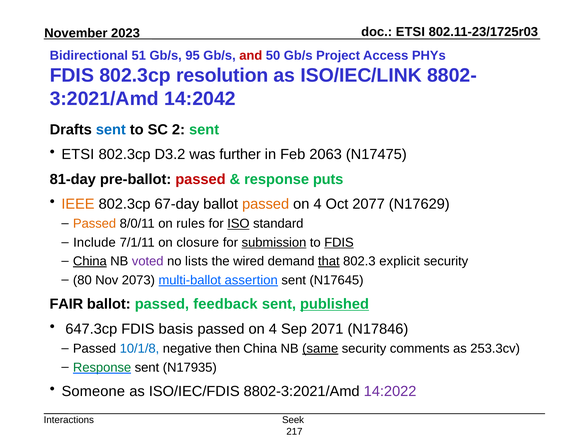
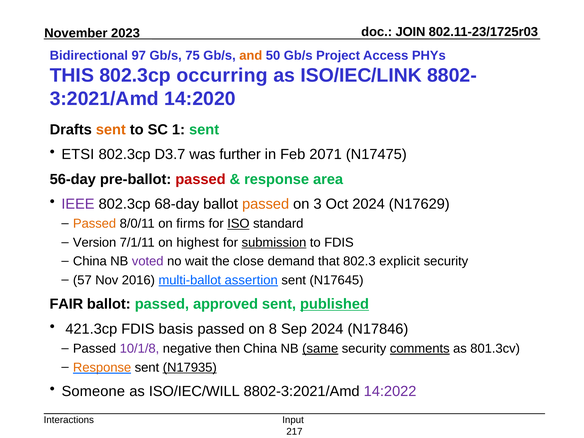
ETSI: ETSI -> JOIN (410, 32)
51: 51 -> 97 (139, 55)
95: 95 -> 75 (193, 55)
and colour: red -> orange (251, 55)
FDIS: FDIS -> THIS (72, 75)
resolution: resolution -> occurring (222, 75)
14:2042: 14:2042 -> 14:2020 (200, 99)
sent colour: blue -> orange (111, 130)
2: 2 -> 1 (178, 130)
D3.2: D3.2 -> D3.7 (170, 154)
2063: 2063 -> 2071 (326, 154)
81-day: 81-day -> 56-day (73, 179)
puts: puts -> area (328, 179)
IEEE colour: orange -> purple (78, 204)
67-day: 67-day -> 68-day (177, 204)
4: 4 -> 3 (318, 204)
Oct 2077: 2077 -> 2024 (369, 204)
rules: rules -> firms (191, 224)
Include: Include -> Version (95, 242)
closure: closure -> highest (198, 242)
FDIS underline: present -> none (339, 242)
China underline: present -> none (90, 261)
lists: lists -> wait (197, 261)
wired: wired -> close (249, 261)
that underline: present -> none (329, 261)
80: 80 -> 57 (82, 280)
2073: 2073 -> 2016 (138, 280)
feedback: feedback -> approved (226, 304)
647.3cp: 647.3cp -> 421.3cp (91, 329)
4: 4 -> 8 (273, 329)
Sep 2071: 2071 -> 2024 (327, 329)
10/1/8 colour: blue -> purple (139, 349)
comments underline: none -> present (420, 349)
253.3cv: 253.3cv -> 801.3cv (495, 349)
Response colour: green -> orange (102, 367)
N17935 underline: none -> present (190, 367)
ISO/IEC/FDIS: ISO/IEC/FDIS -> ISO/IEC/WILL (194, 391)
Seek: Seek -> Input (293, 420)
